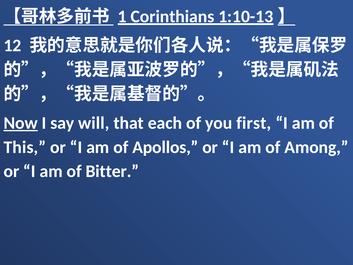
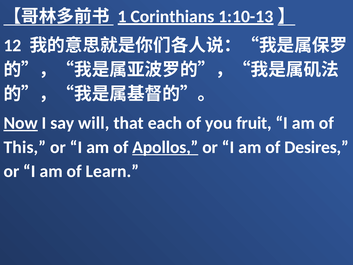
first: first -> fruit (254, 123)
Apollos underline: none -> present (165, 147)
Among: Among -> Desires (317, 147)
Bitter: Bitter -> Learn (112, 171)
